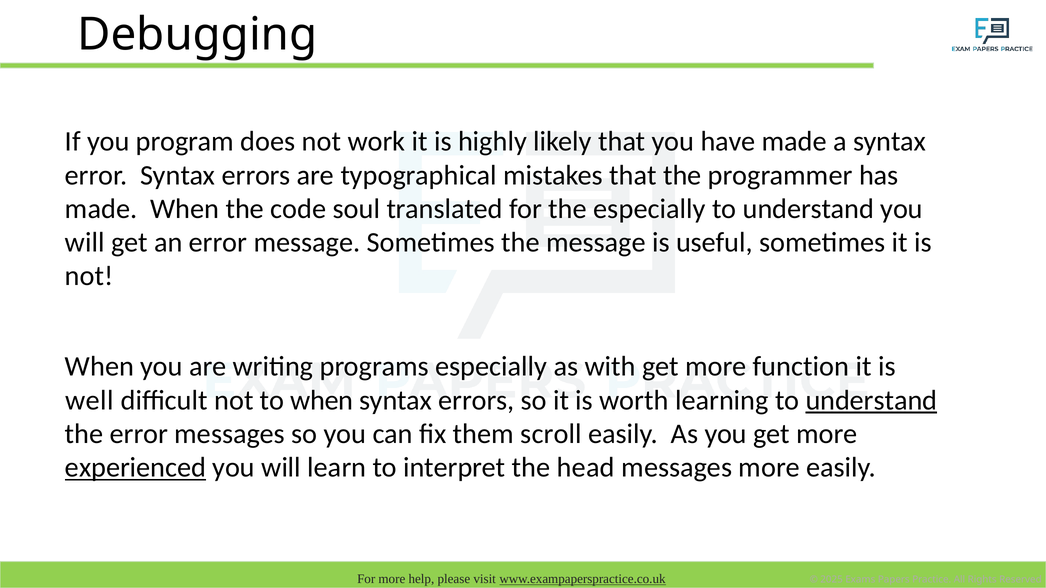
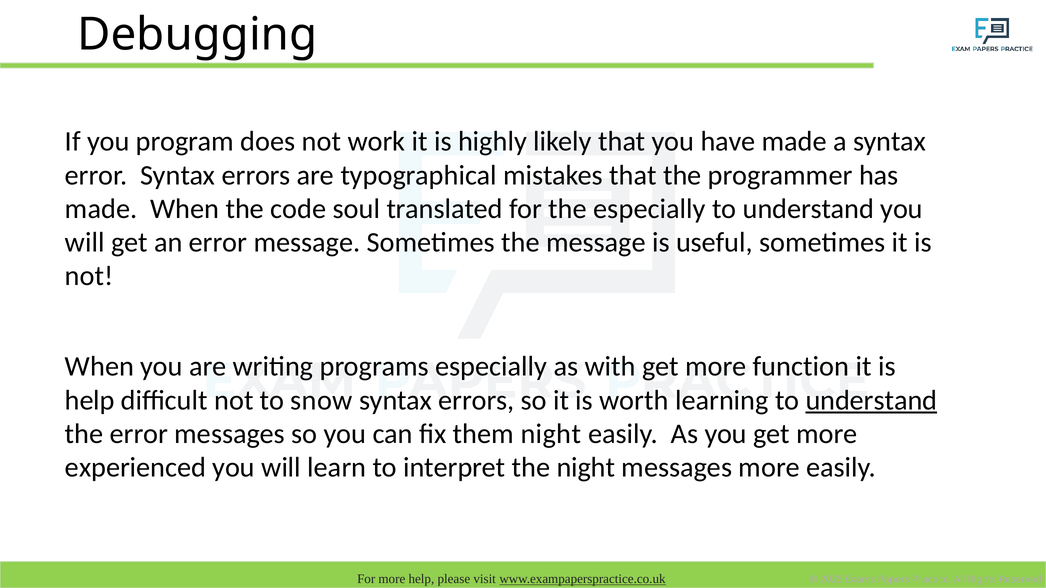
well: well -> help (90, 401)
to when: when -> snow (321, 401)
them scroll: scroll -> night (551, 434)
experienced underline: present -> none (136, 468)
the head: head -> night (586, 468)
